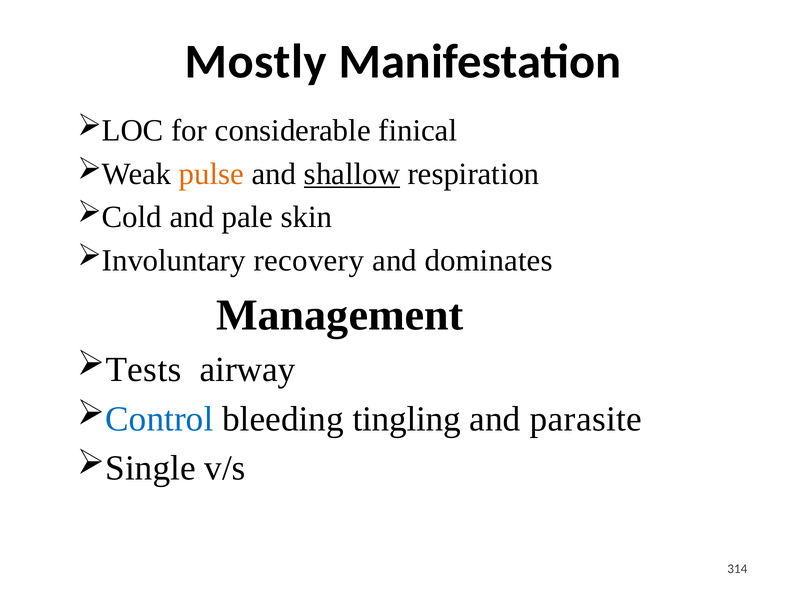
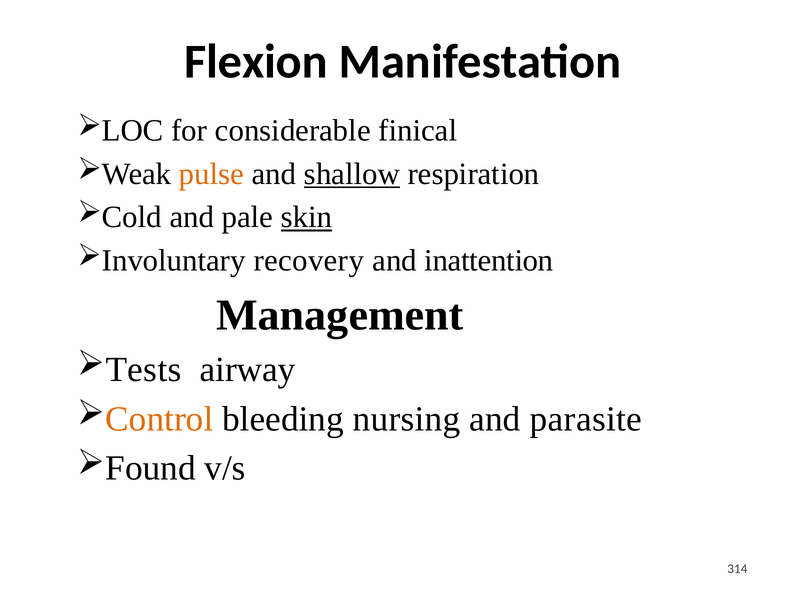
Mostly: Mostly -> Flexion (256, 62)
skin underline: none -> present (307, 217)
dominates: dominates -> inattention (489, 261)
Control colour: blue -> orange (159, 419)
tingling: tingling -> nursing (407, 419)
Single: Single -> Found (151, 469)
